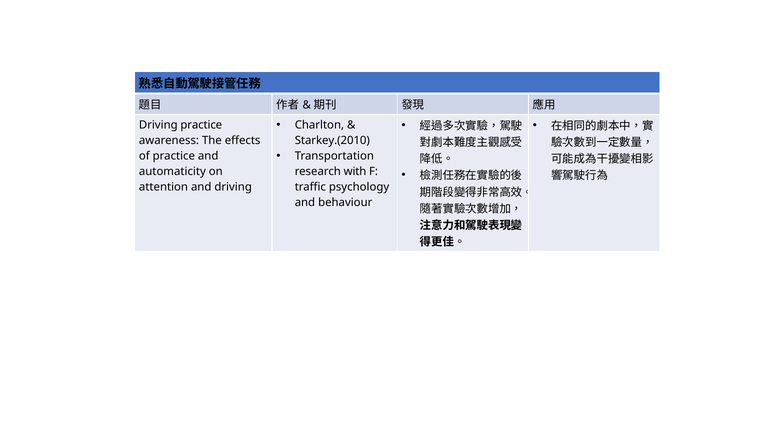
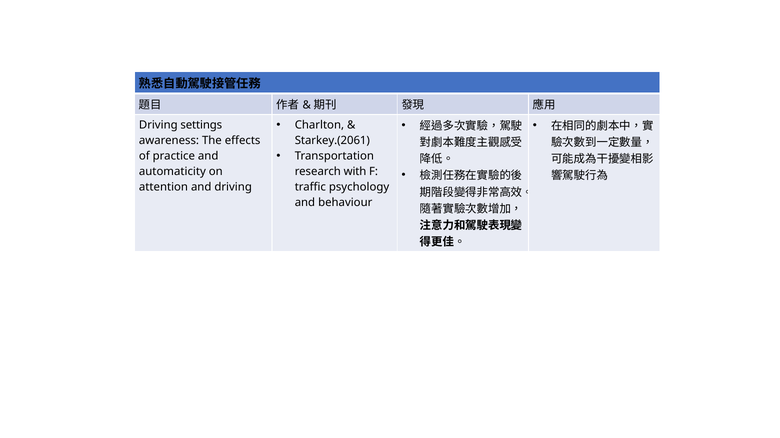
Driving practice: practice -> settings (201, 125)
Starkey.(2010: Starkey.(2010 -> Starkey.(2061 (332, 141)
